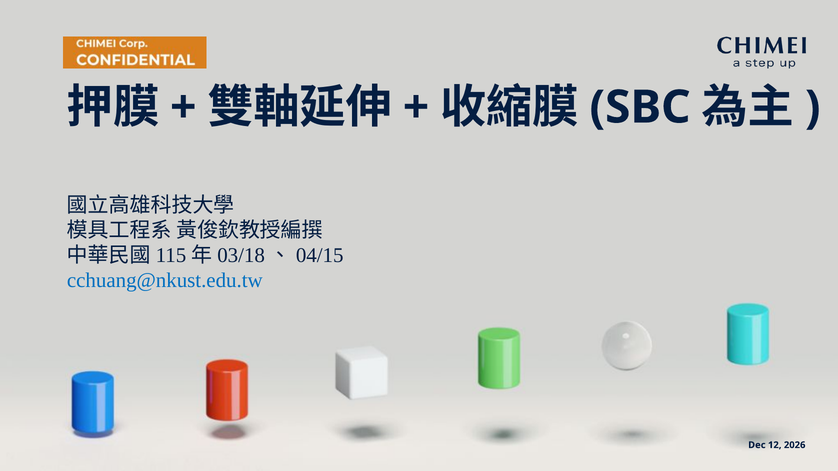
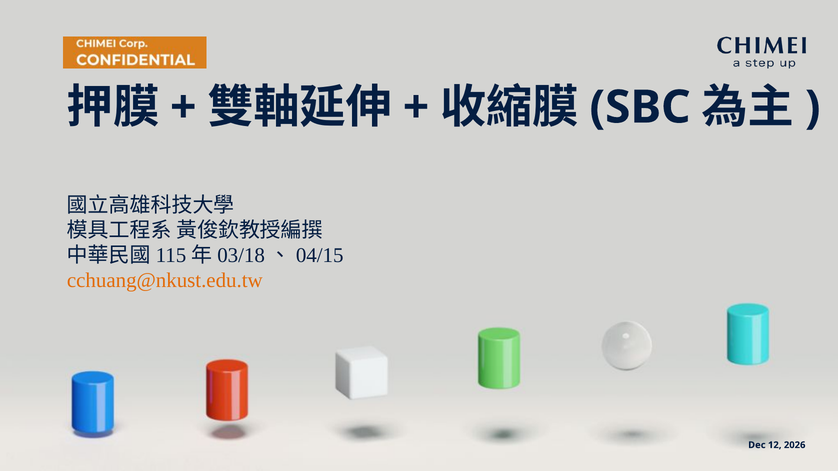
cchuang@nkust.edu.tw colour: blue -> orange (165, 281)
